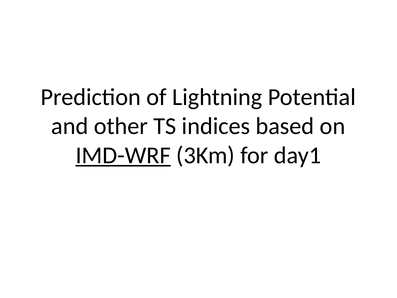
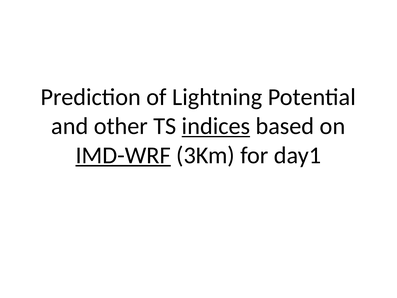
indices underline: none -> present (216, 126)
